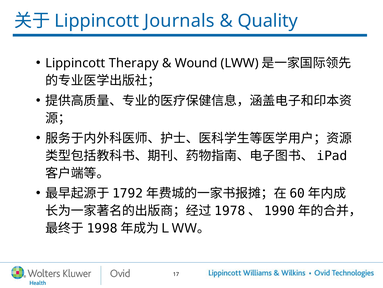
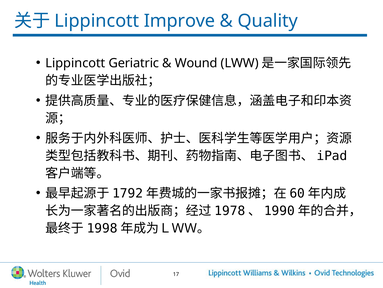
Journals: Journals -> Improve (180, 21)
Therapy: Therapy -> Geriatric (134, 63)
